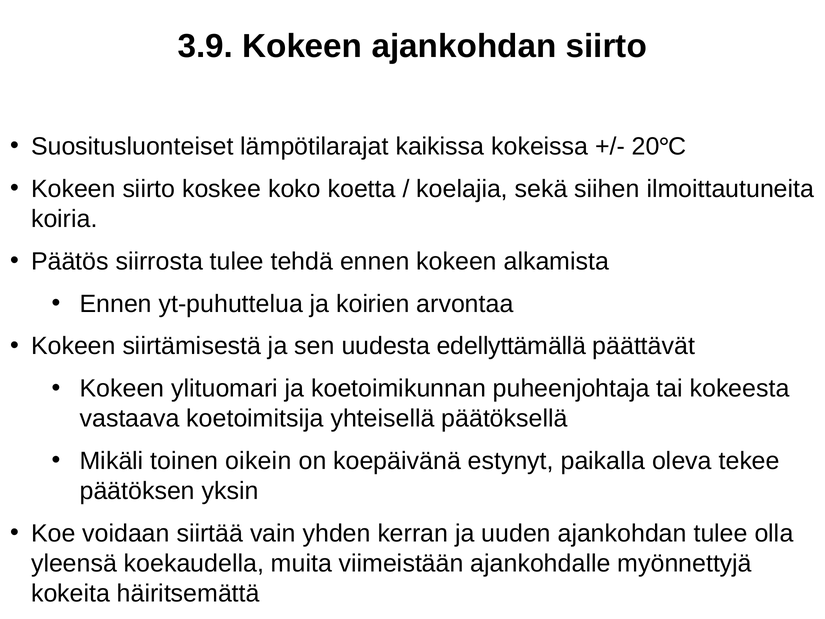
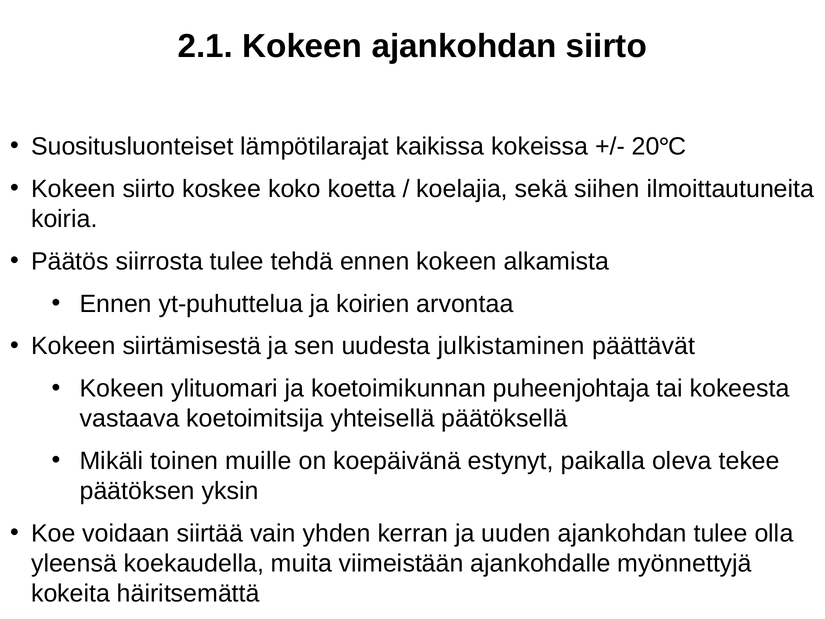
3.9: 3.9 -> 2.1 (205, 46)
edellyttämällä: edellyttämällä -> julkistaminen (511, 346)
oikein: oikein -> muille (258, 461)
